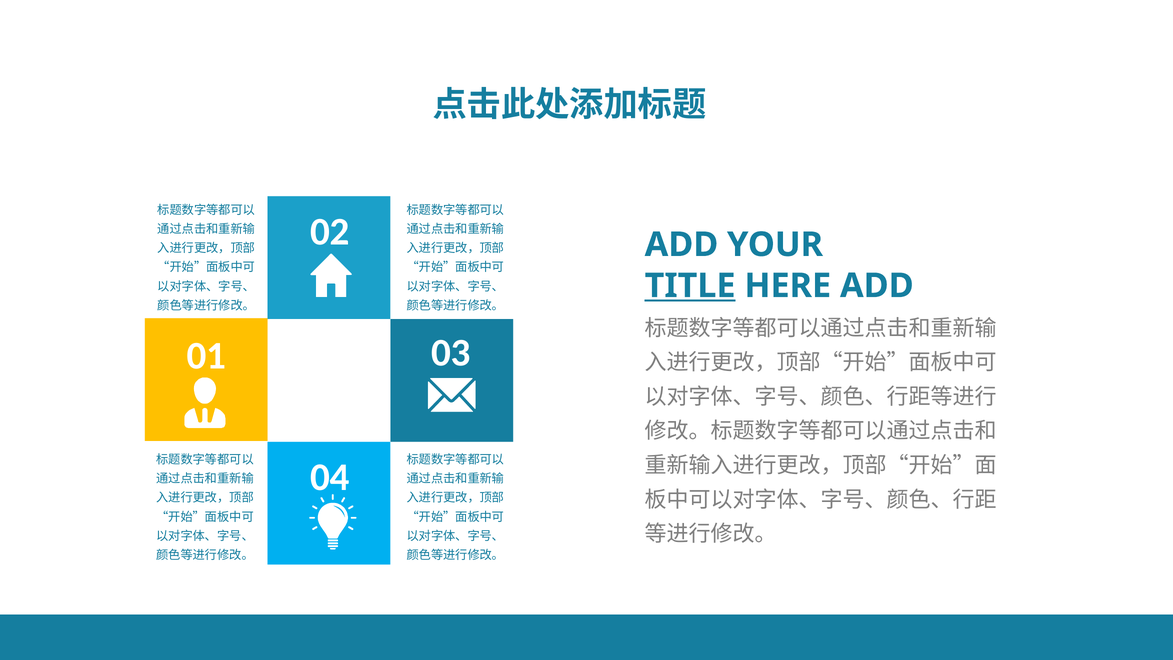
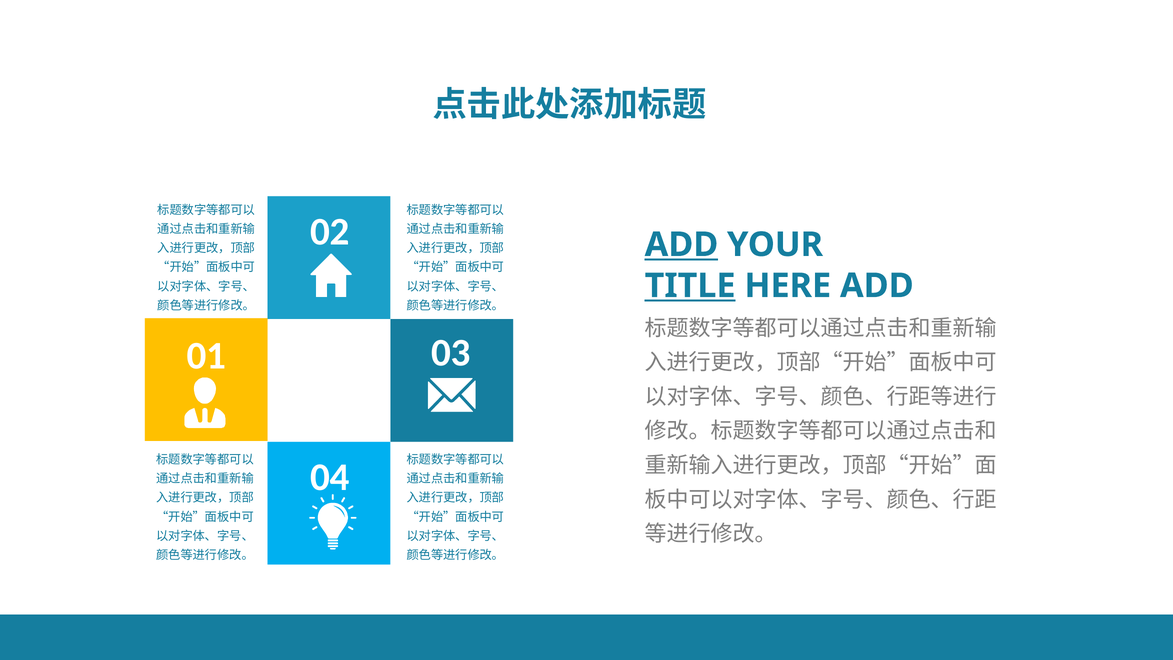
ADD underline: none -> present (681, 245)
